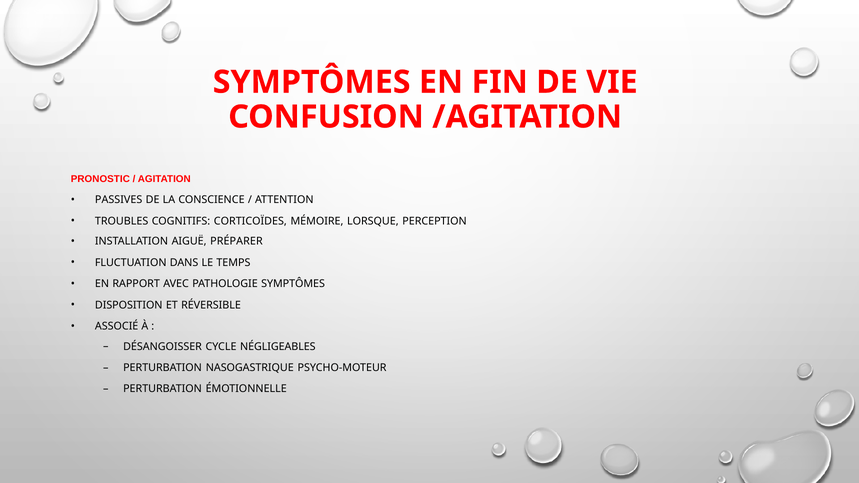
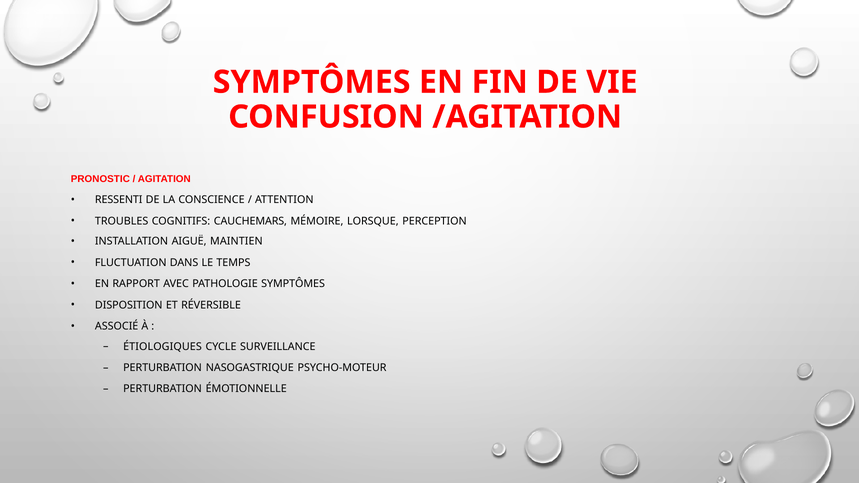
PASSIVES: PASSIVES -> RESSENTI (119, 200)
CORTICOÏDES: CORTICOÏDES -> CAUCHEMARS (250, 221)
PRÉPARER: PRÉPARER -> MAINTIEN (236, 241)
DÉSANGOISSER: DÉSANGOISSER -> ÉTIOLOGIQUES (162, 347)
NÉGLIGEABLES: NÉGLIGEABLES -> SURVEILLANCE (278, 347)
